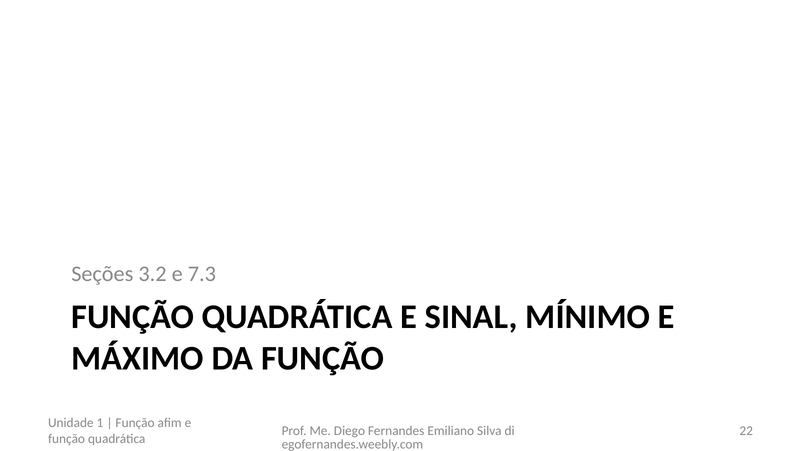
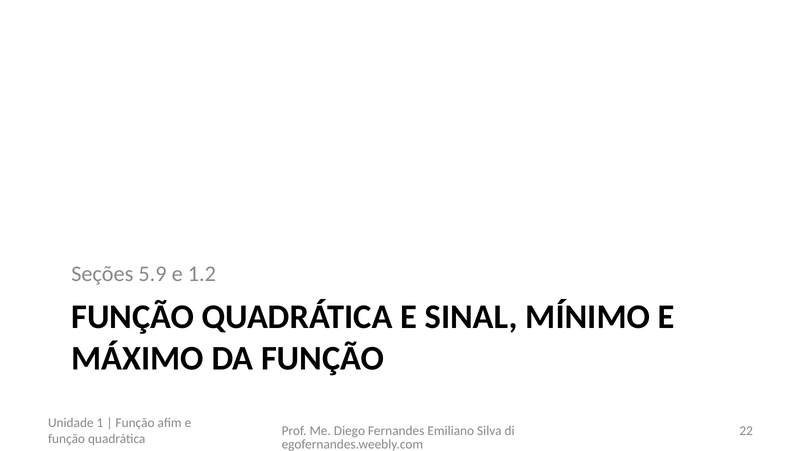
3.2: 3.2 -> 5.9 (152, 274)
7.3: 7.3 -> 1.2 (202, 274)
